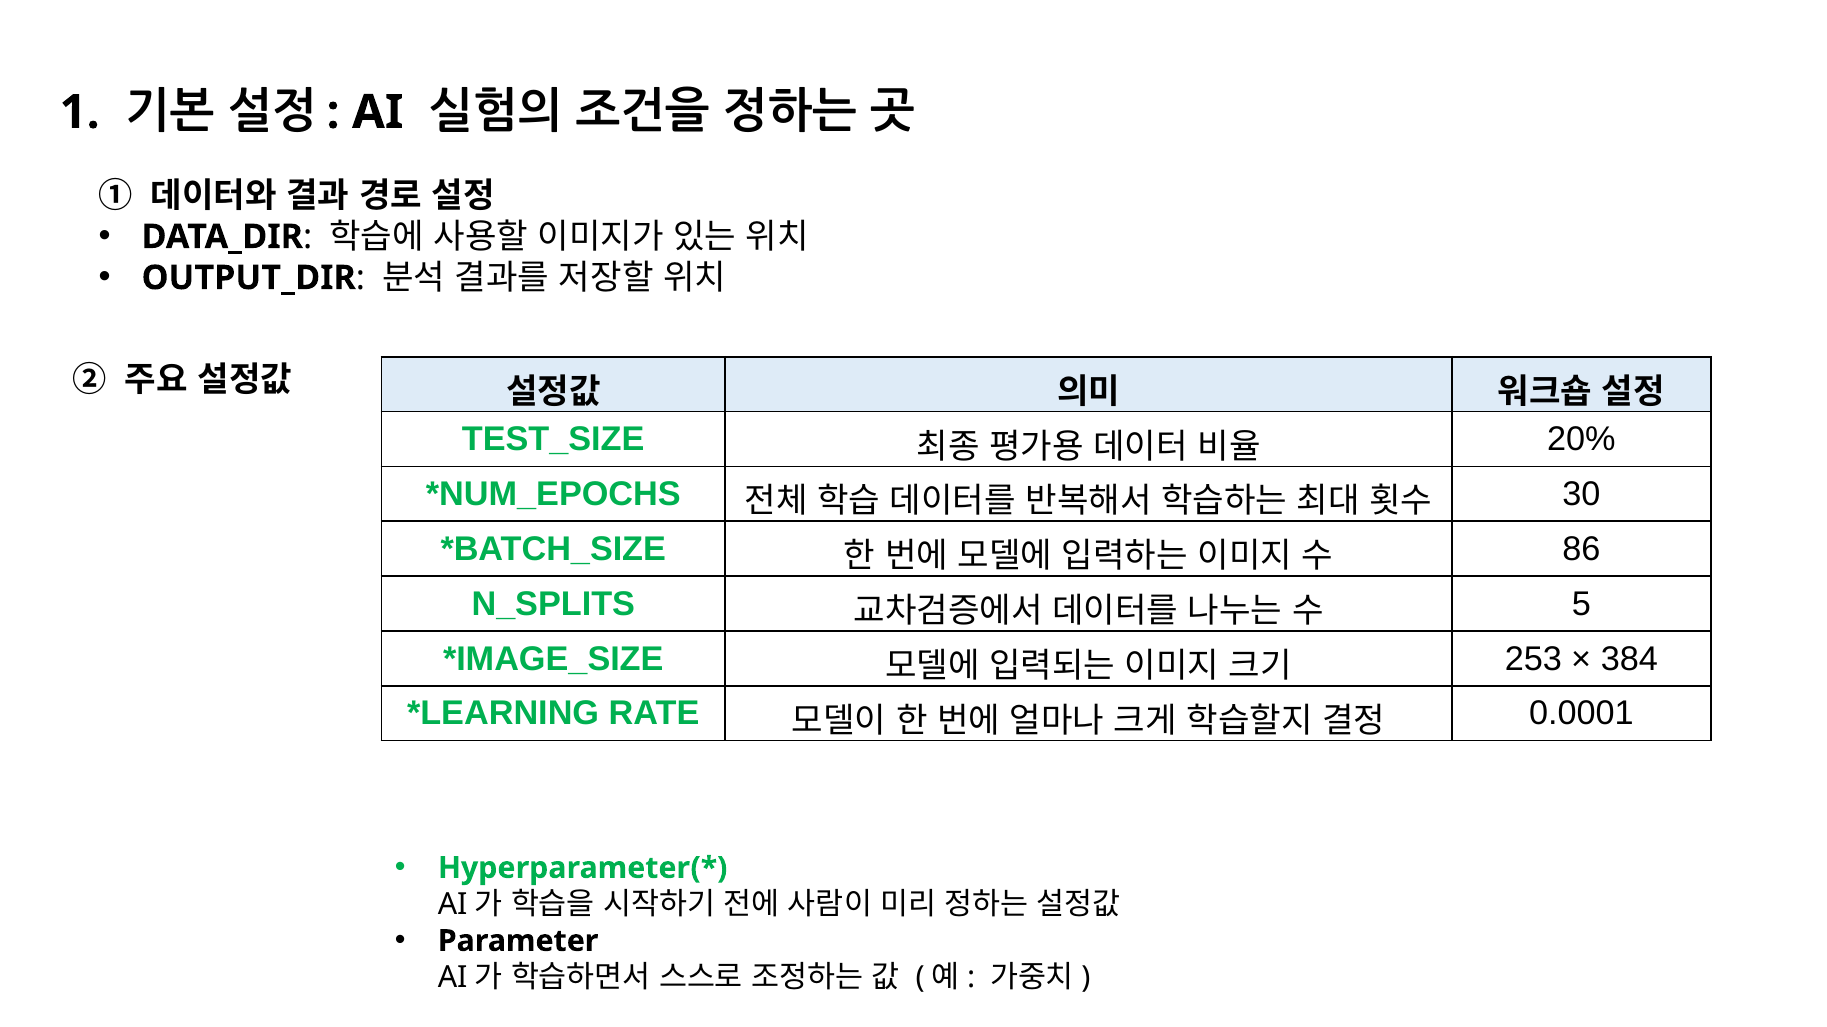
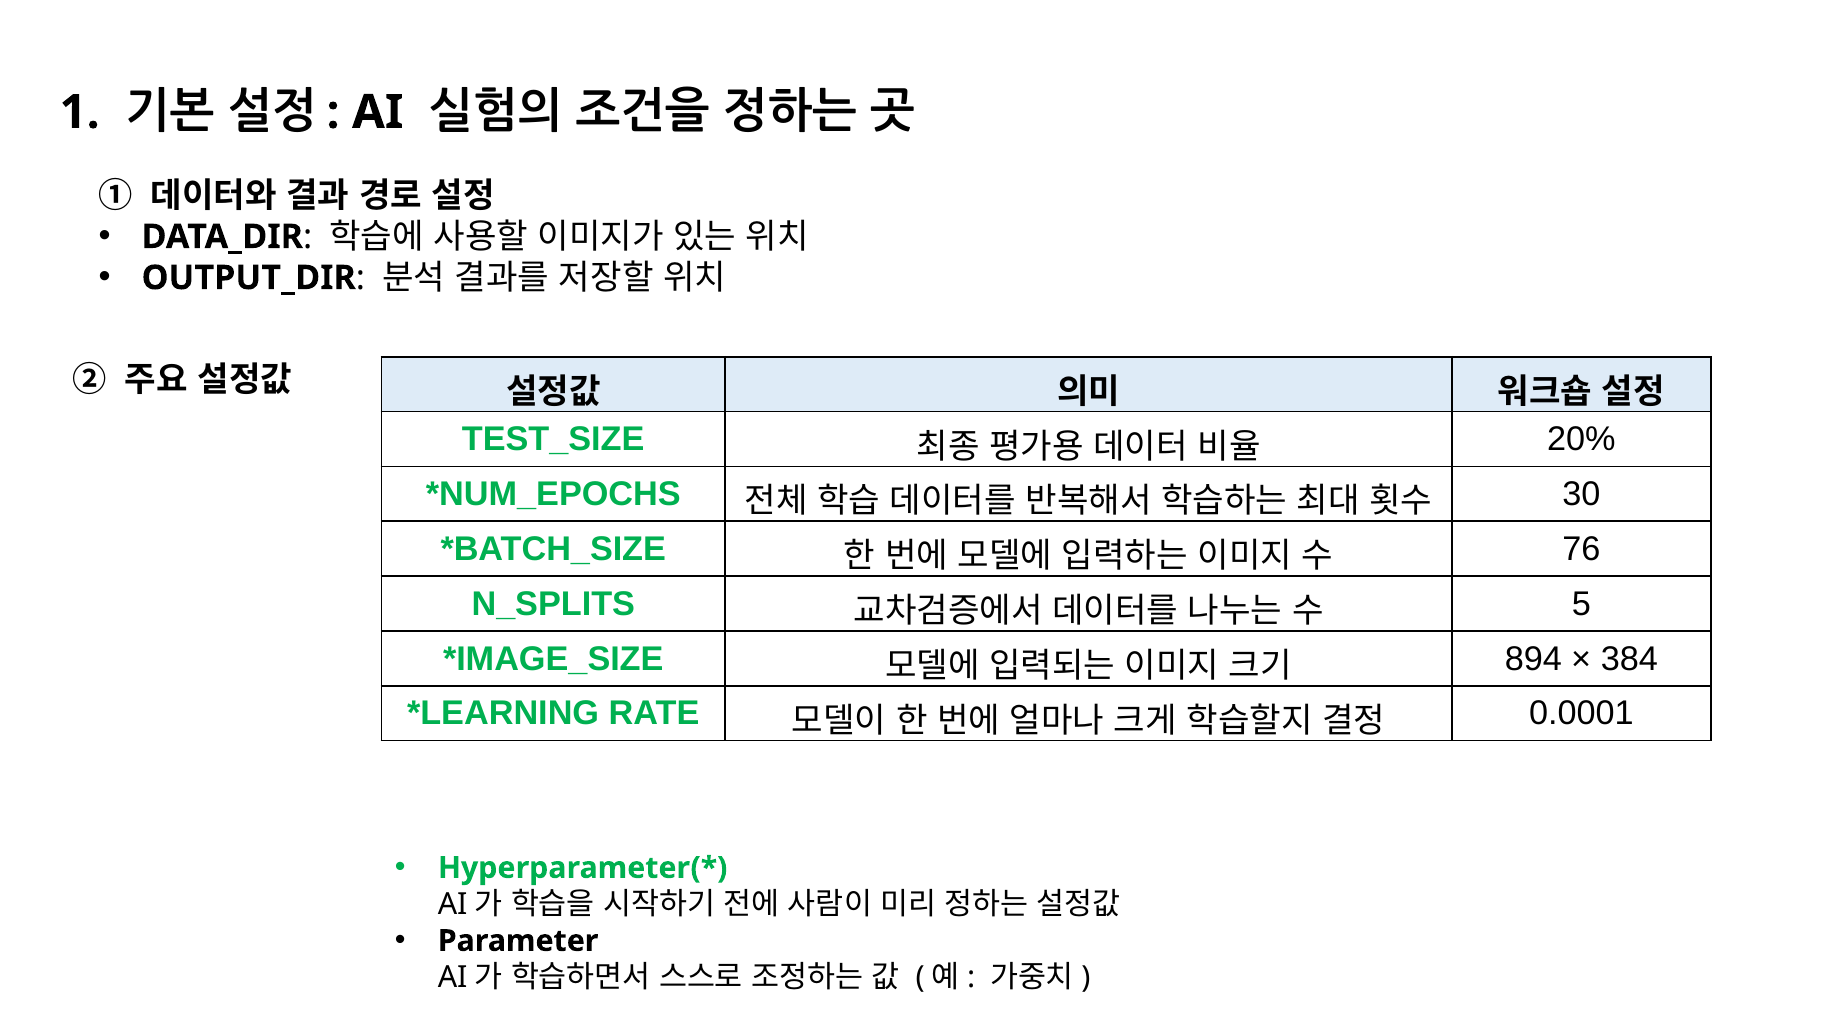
86: 86 -> 76 (1581, 550)
253: 253 -> 894 (1533, 659)
